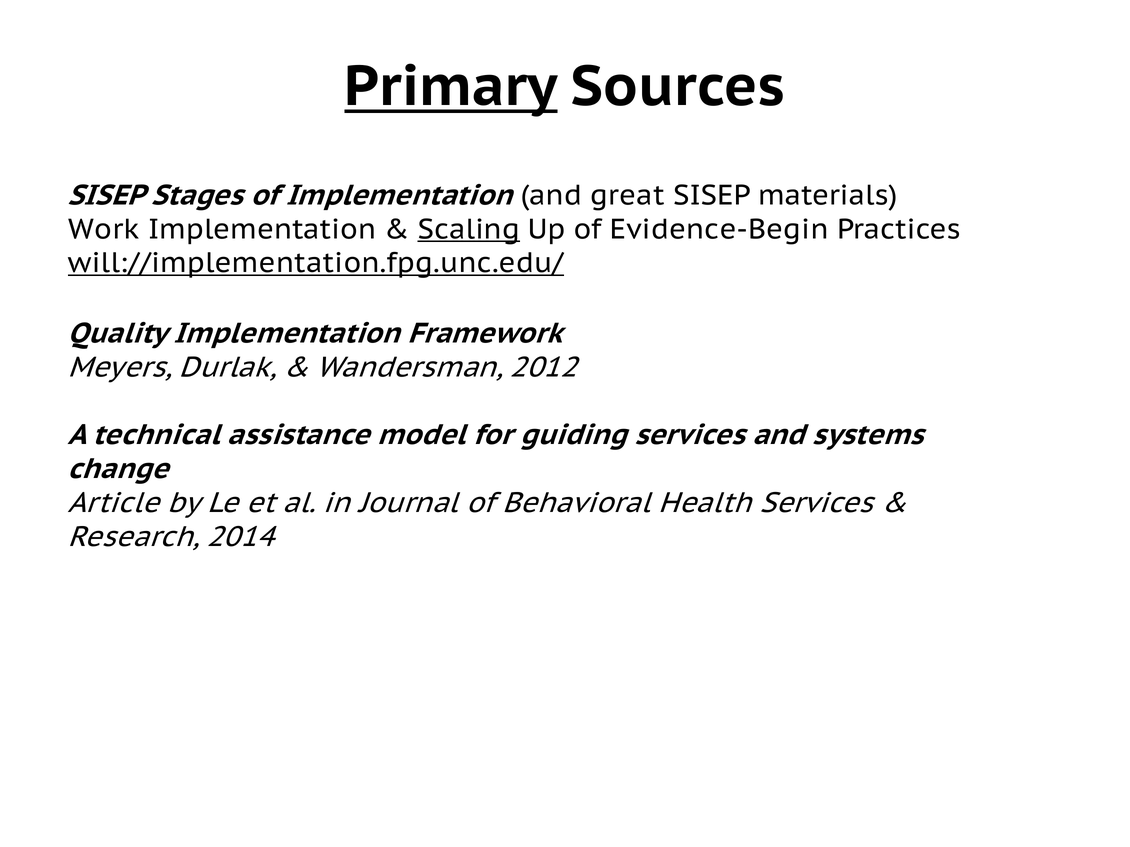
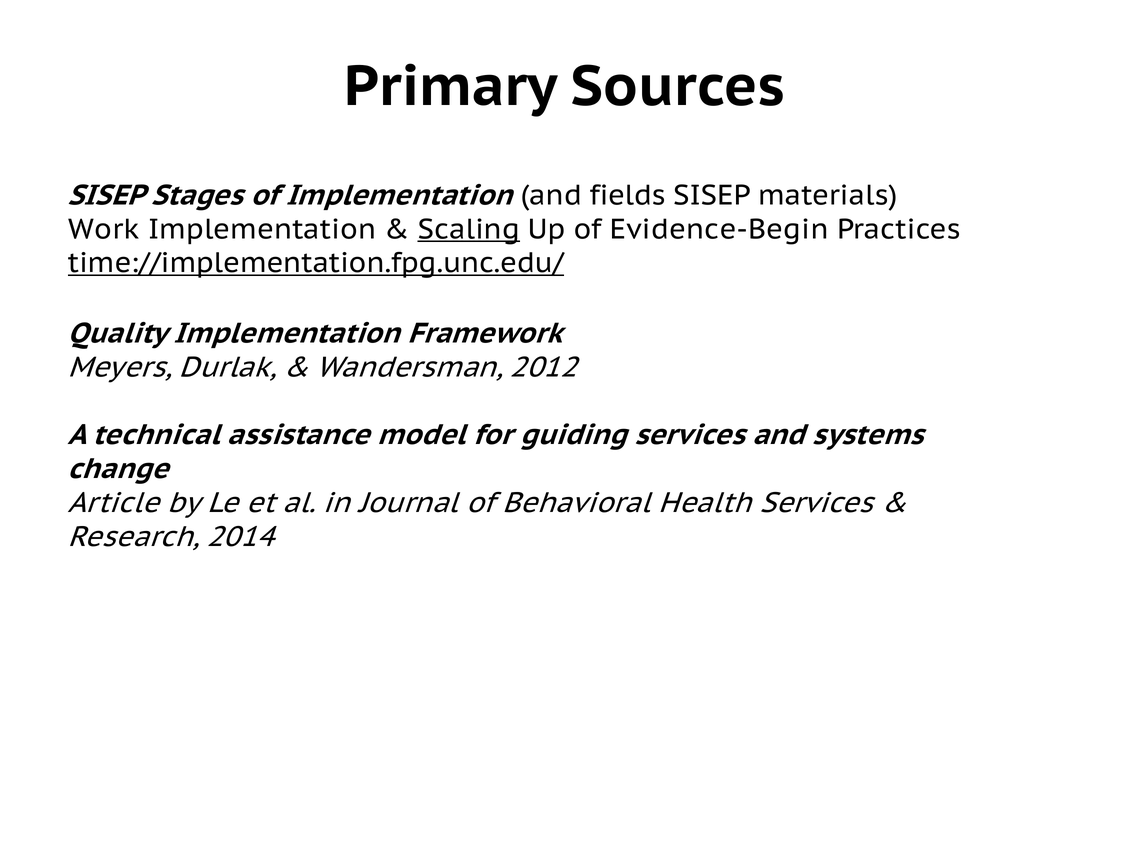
Primary underline: present -> none (451, 87)
great: great -> fields (628, 195)
will://implementation.fpg.unc.edu/: will://implementation.fpg.unc.edu/ -> time://implementation.fpg.unc.edu/ (316, 263)
